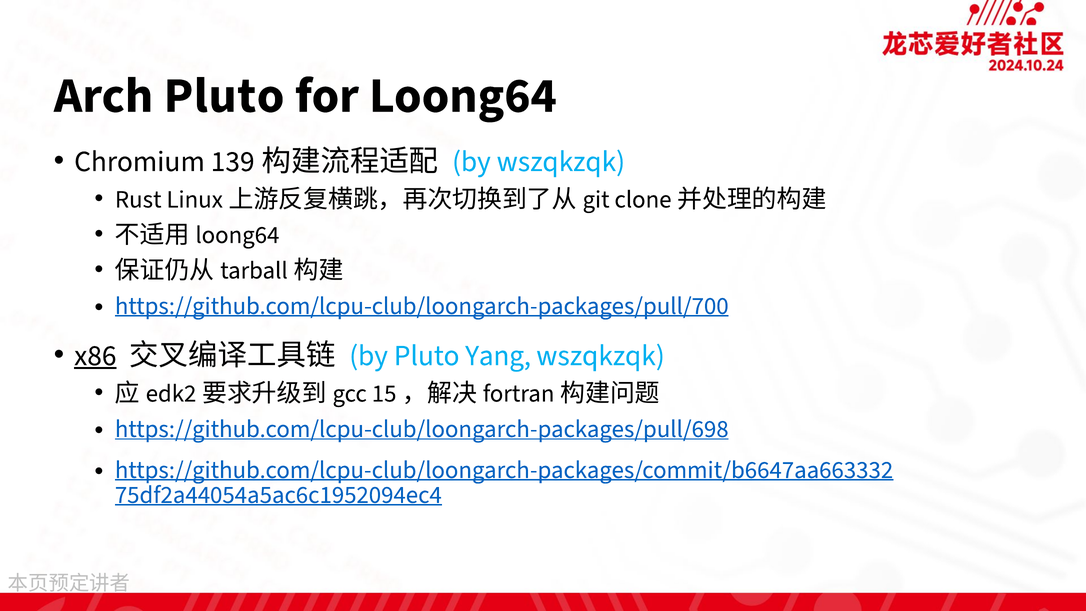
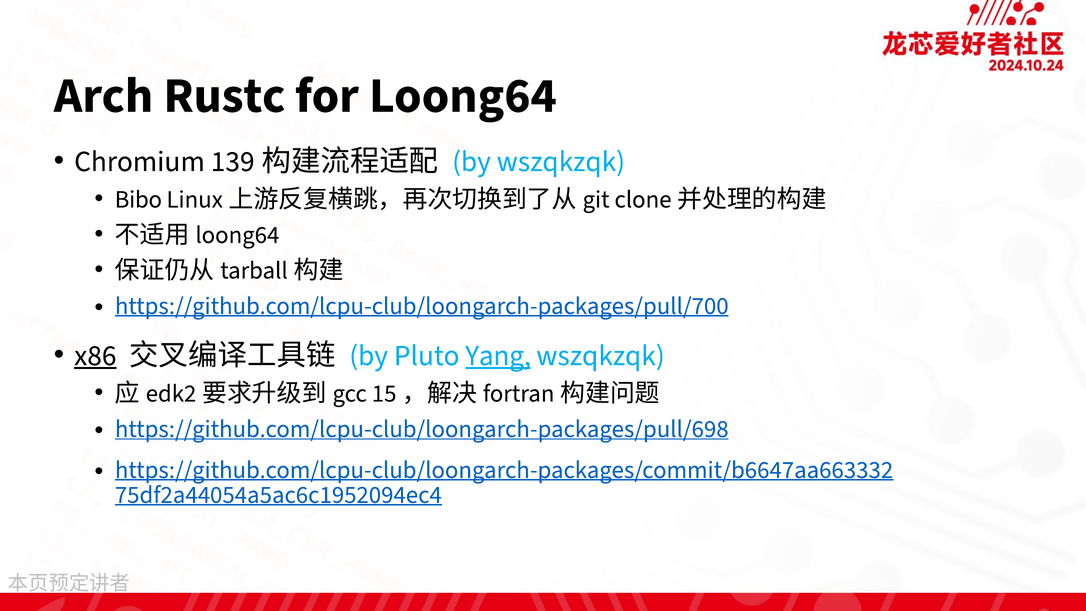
Arch Pluto: Pluto -> Rustc (224, 95)
Rust: Rust -> Bibo (138, 199)
Yang underline: none -> present (498, 355)
